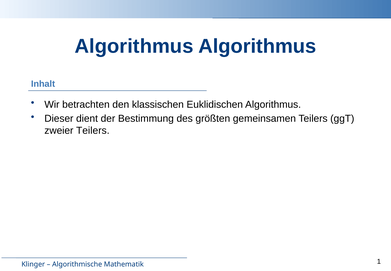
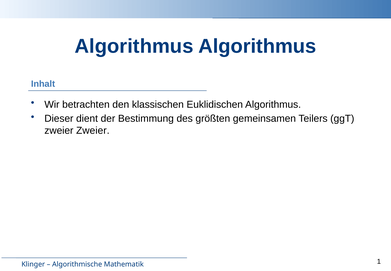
zweier Teilers: Teilers -> Zweier (93, 130)
